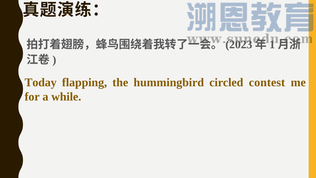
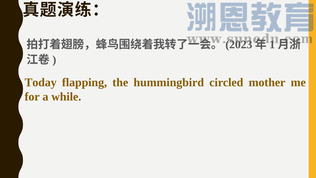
contest: contest -> mother (267, 82)
